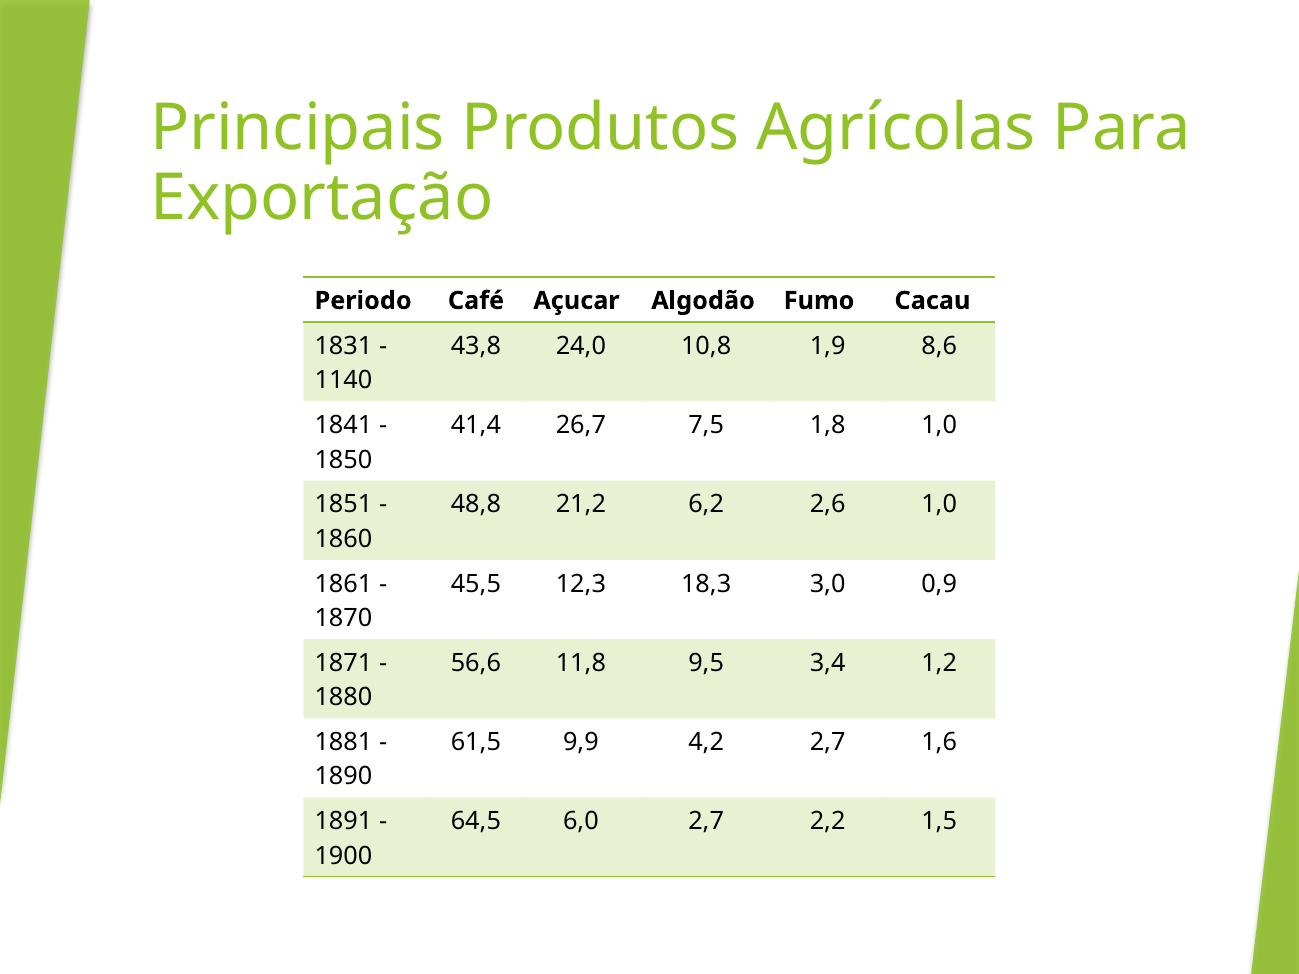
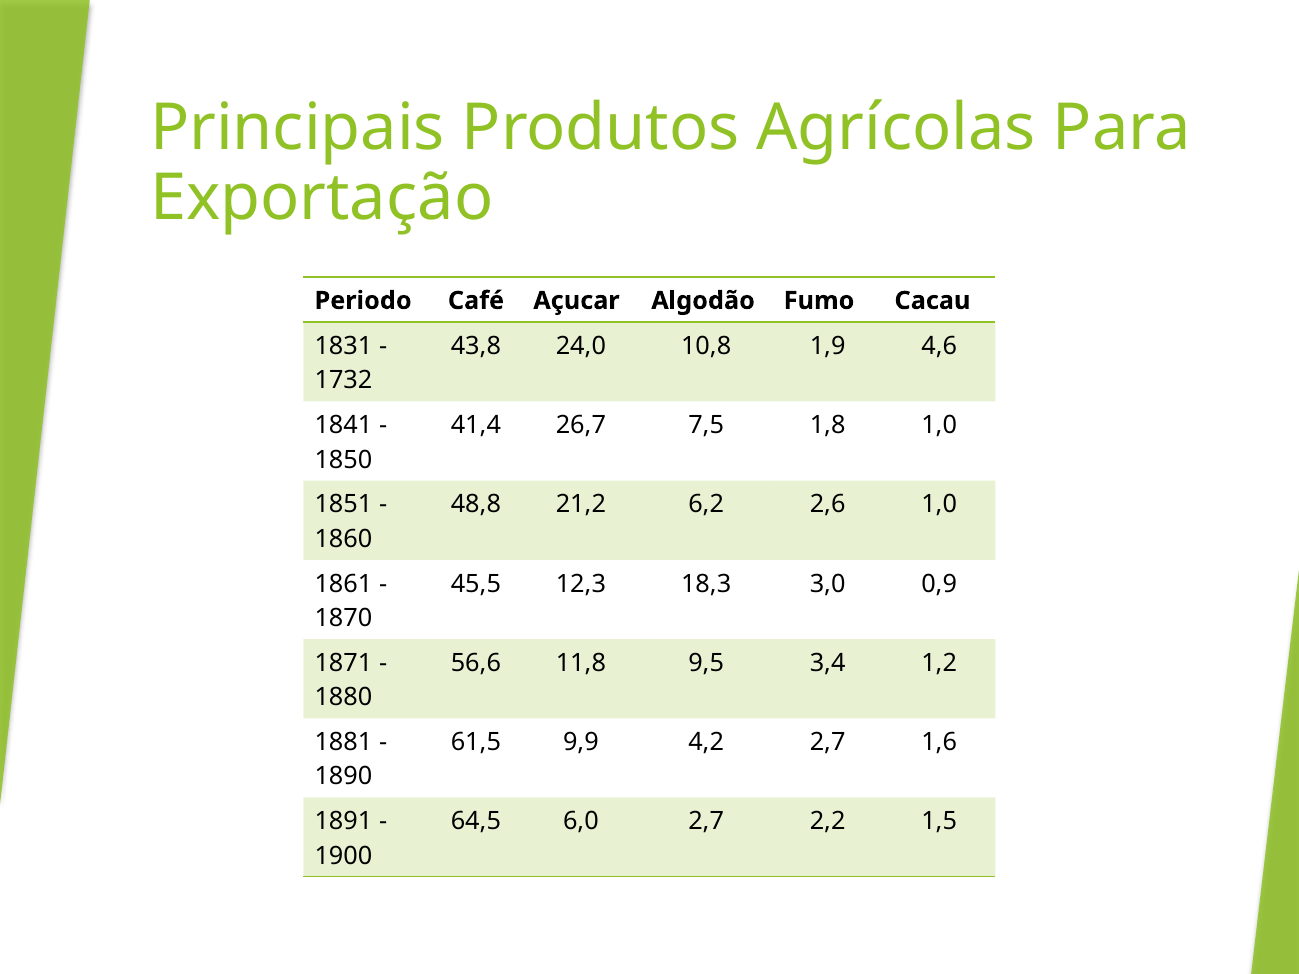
8,6: 8,6 -> 4,6 (939, 346)
1140: 1140 -> 1732 (343, 381)
